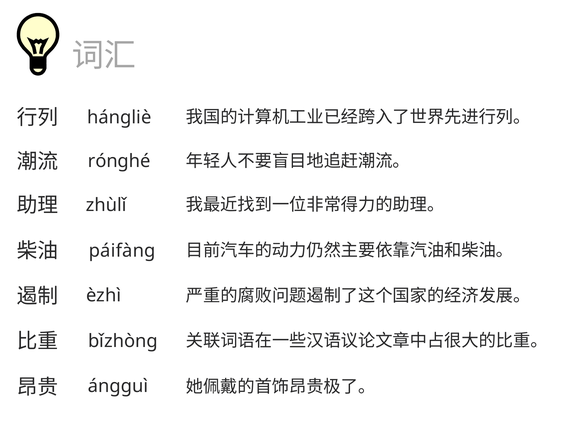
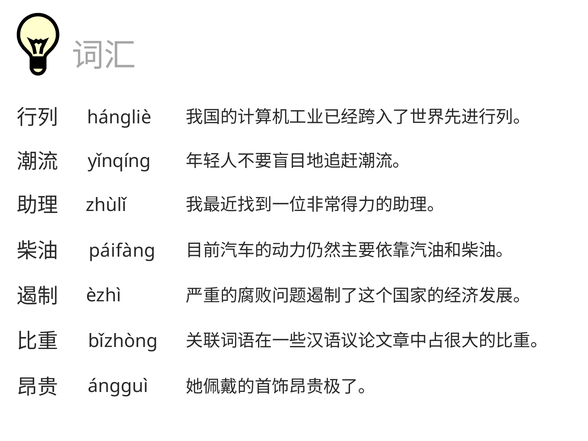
rónghé: rónghé -> yǐnqíng (119, 161)
